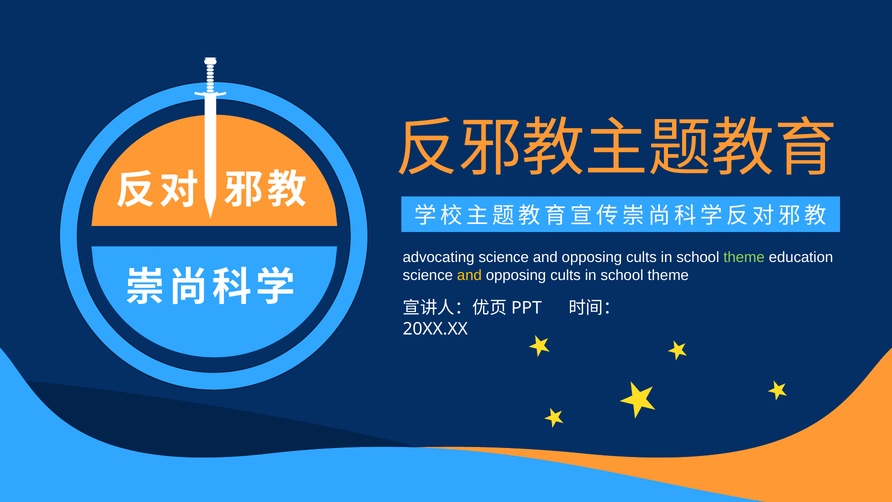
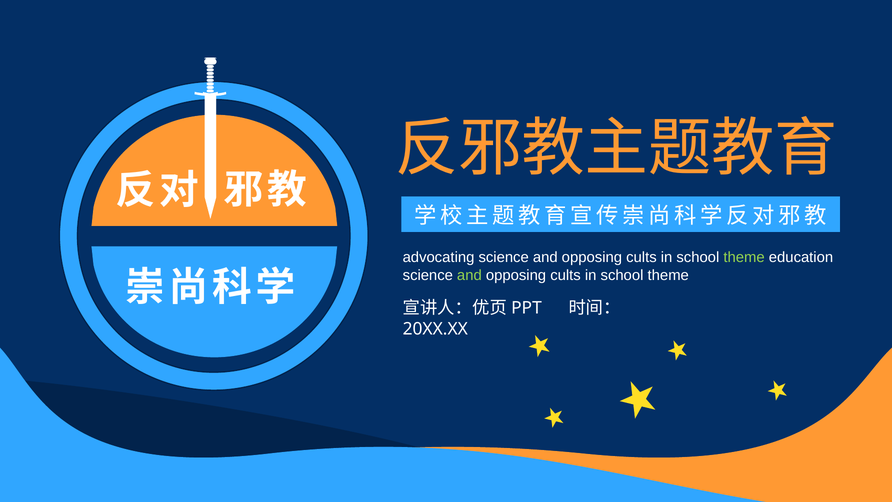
and colour: yellow -> light green (469, 275)
